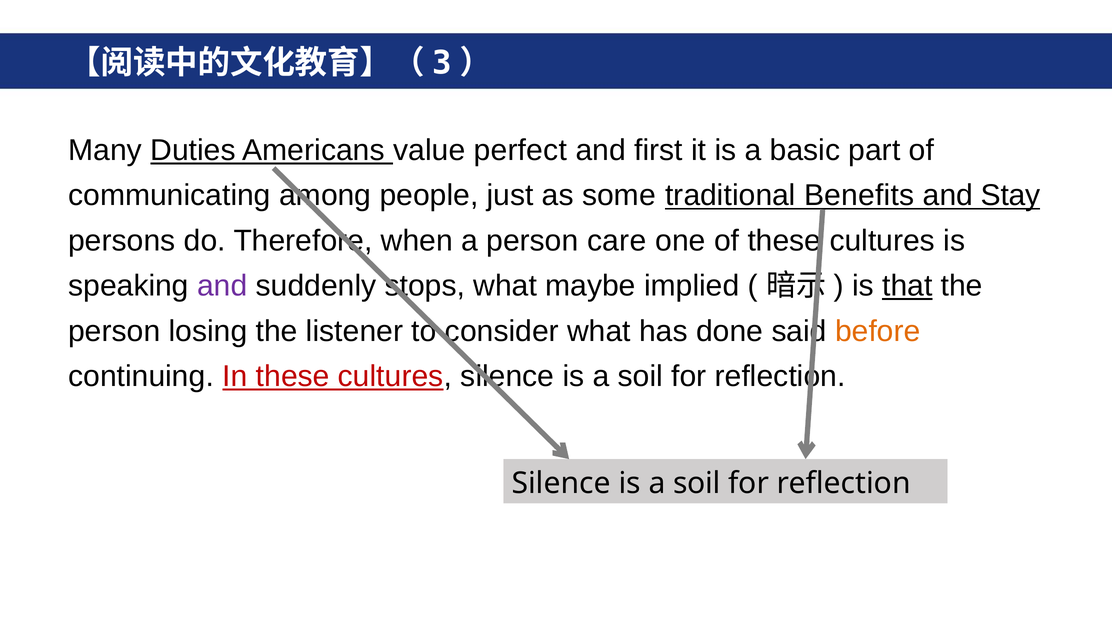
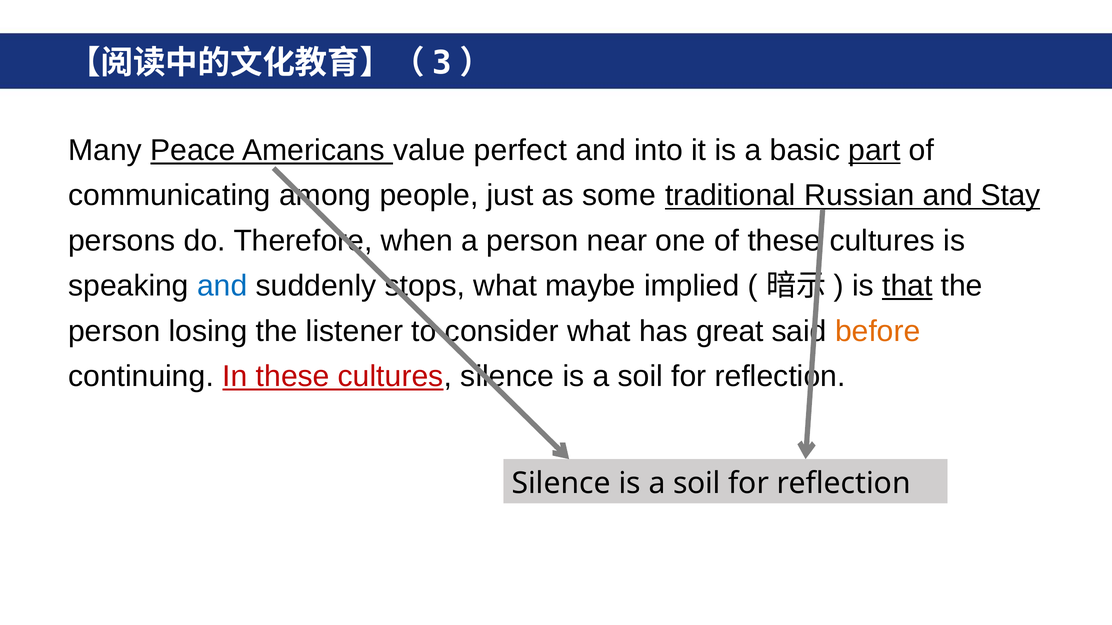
Duties: Duties -> Peace (193, 150)
first: first -> into (659, 150)
part underline: none -> present (874, 150)
Benefits: Benefits -> Russian (859, 196)
care: care -> near (617, 241)
and colour: purple -> blue (222, 286)
done: done -> great (730, 331)
